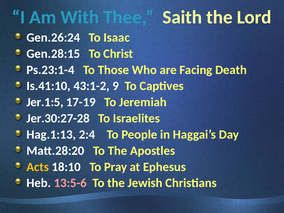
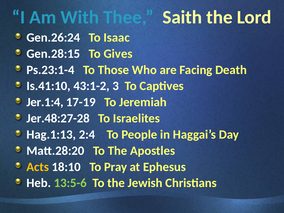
Christ: Christ -> Gives (118, 54)
9: 9 -> 3 (116, 86)
Jer.1:5: Jer.1:5 -> Jer.1:4 (45, 102)
Jer.30:27-28: Jer.30:27-28 -> Jer.48:27-28 (58, 118)
13:5-6 colour: pink -> light green (70, 183)
